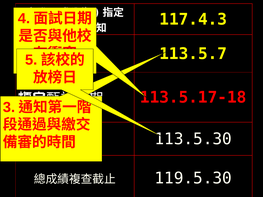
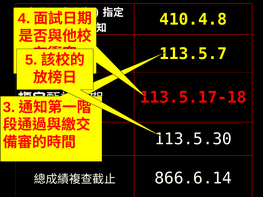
117.4.3: 117.4.3 -> 410.4.8 (193, 19)
119.5.30: 119.5.30 -> 866.6.14 (193, 178)
